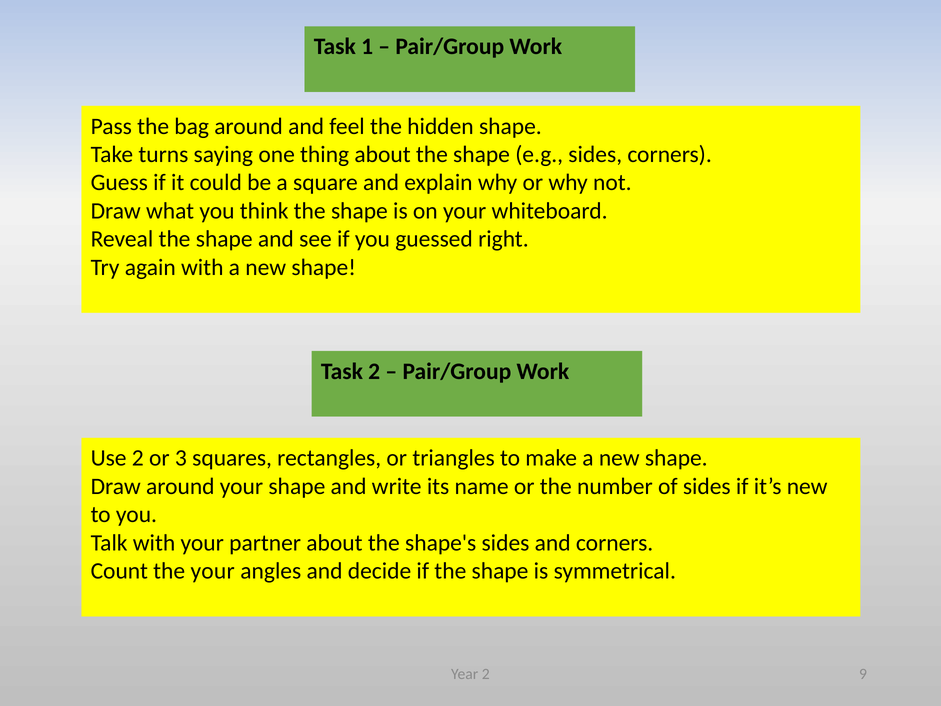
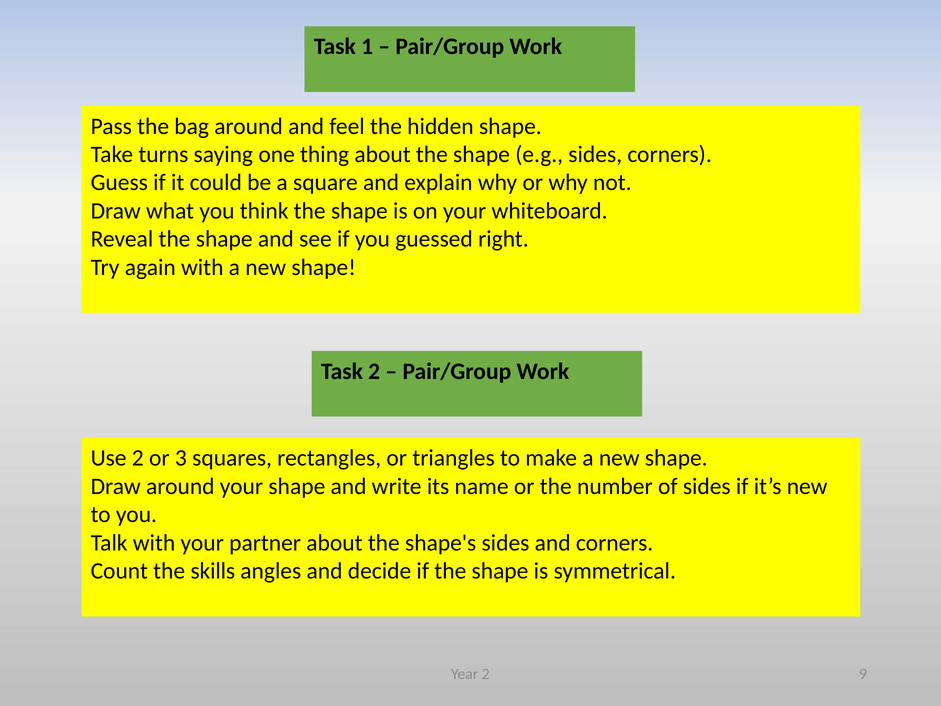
the your: your -> skills (213, 571)
